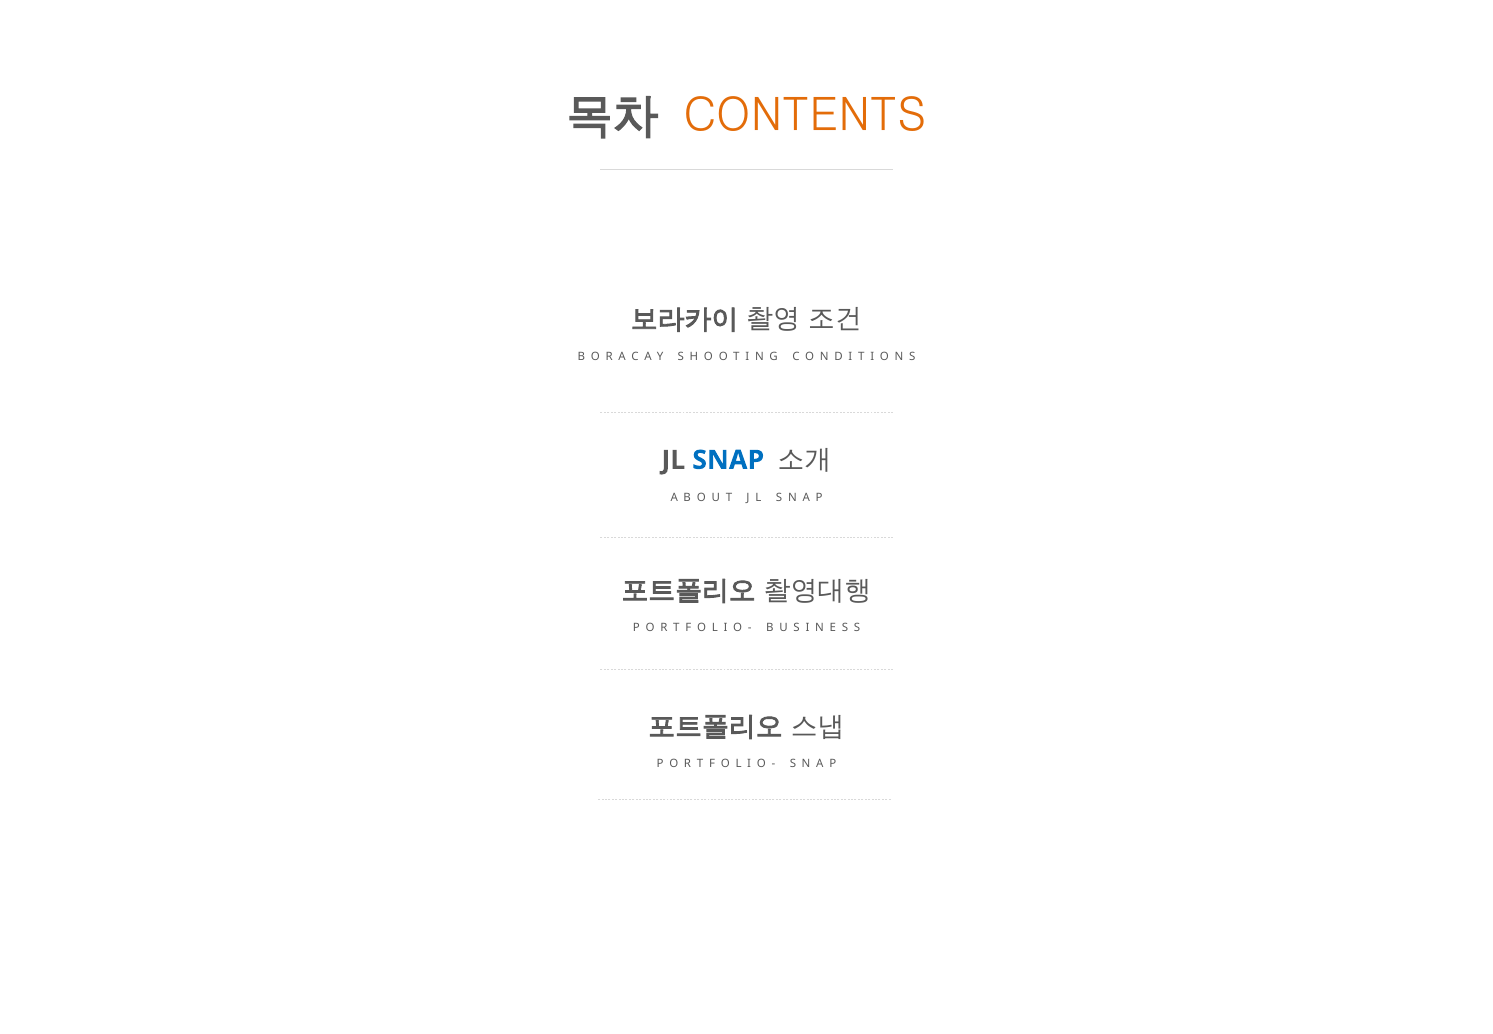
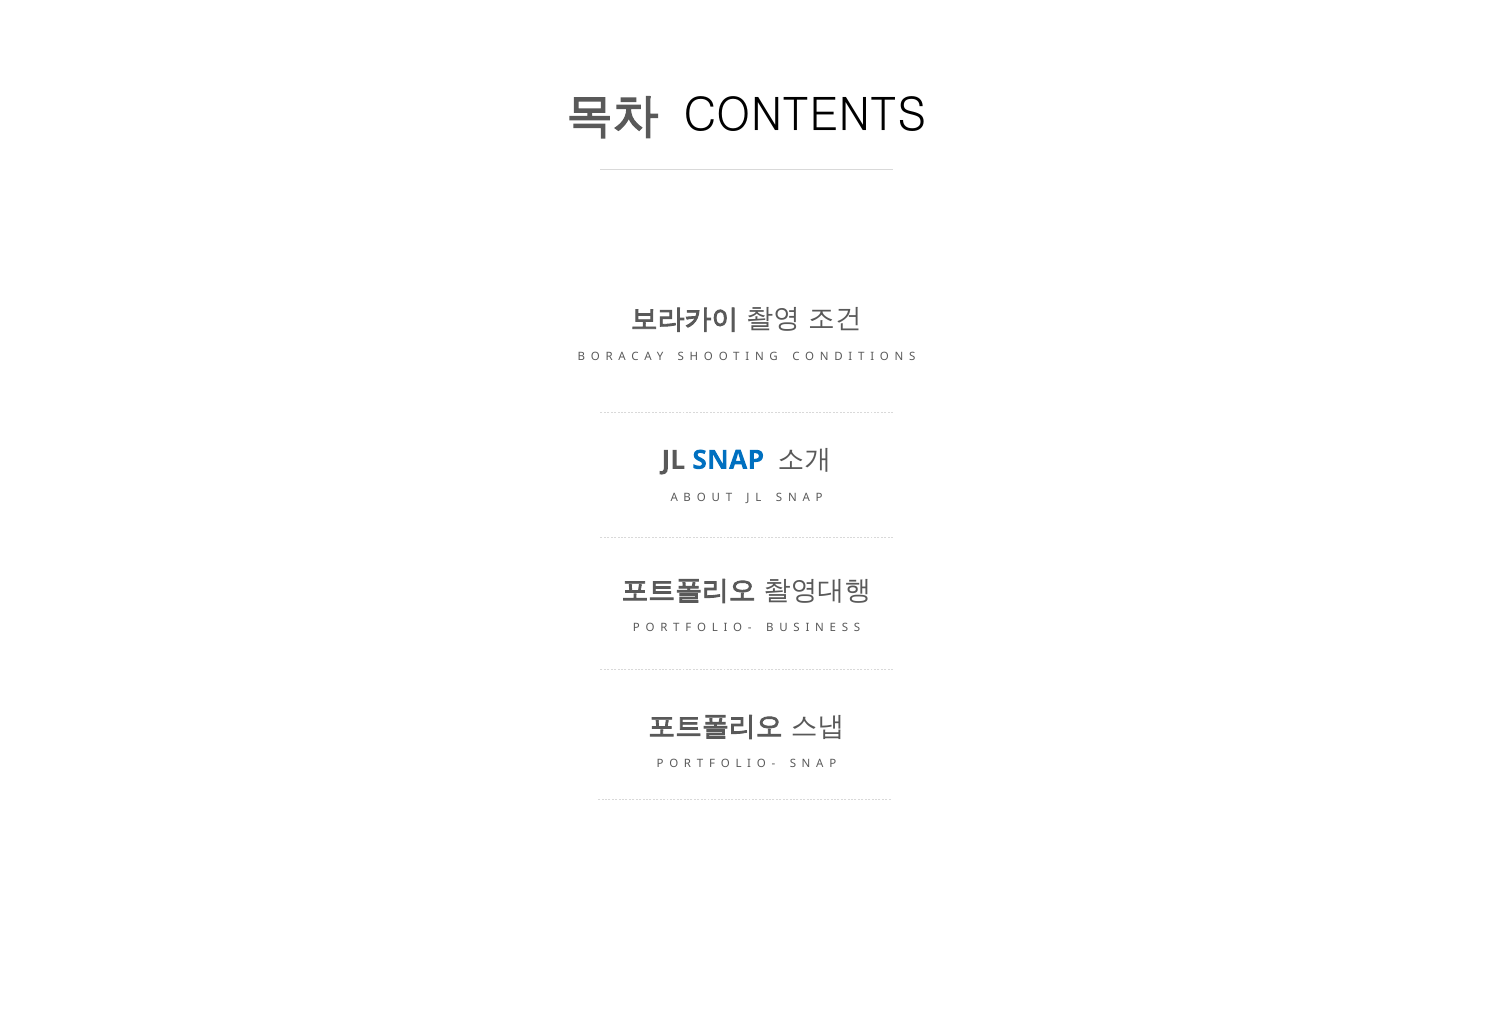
CONTENTS colour: orange -> black (805, 116)
